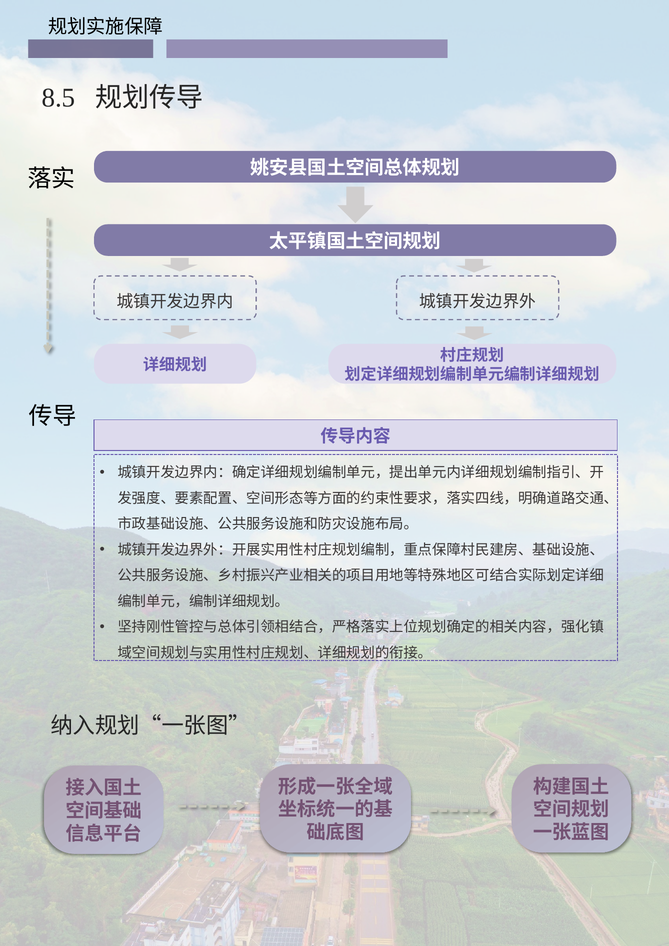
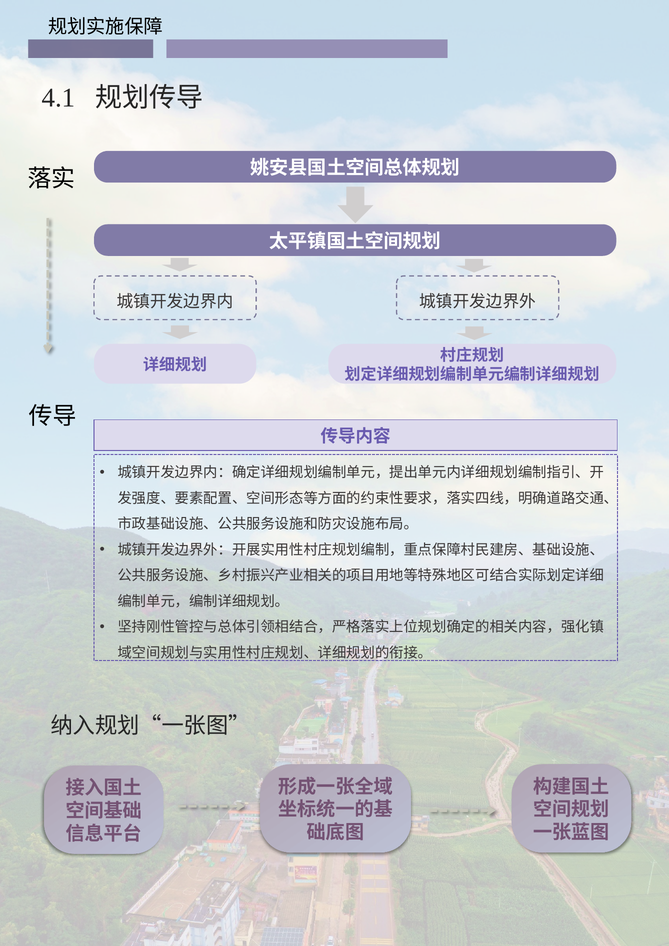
8.5: 8.5 -> 4.1 (58, 98)
